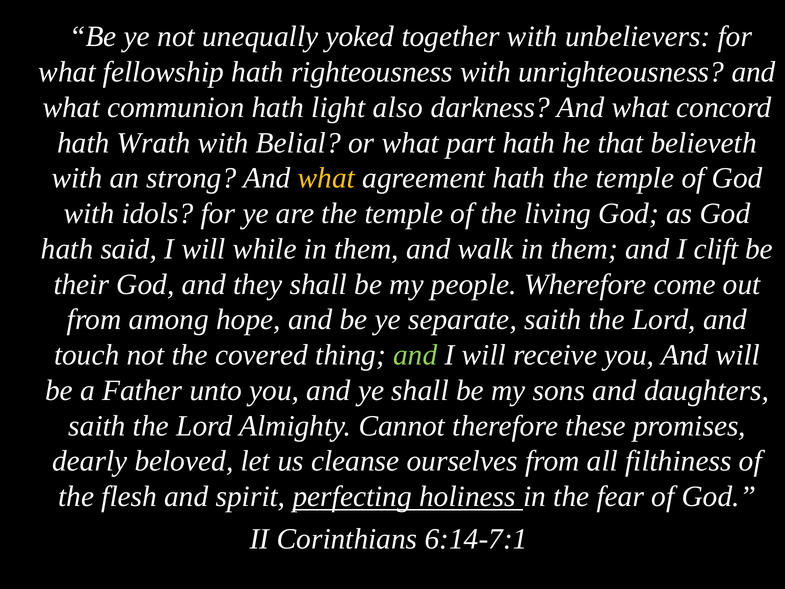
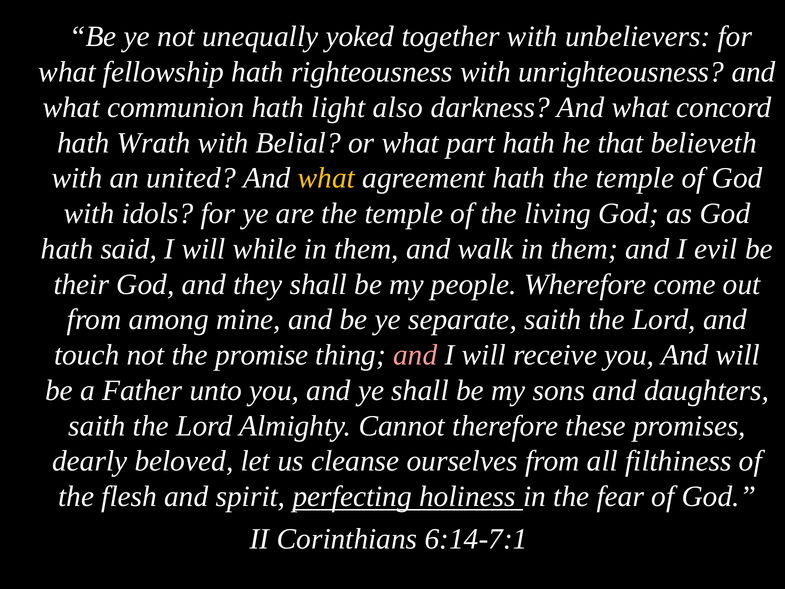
strong: strong -> united (191, 178)
clift: clift -> evil (716, 249)
hope: hope -> mine (249, 320)
covered: covered -> promise (262, 355)
and colour: light green -> pink (415, 355)
